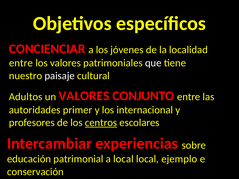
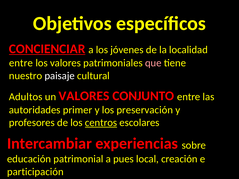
CONCIENCIAR underline: none -> present (47, 49)
que colour: white -> pink (153, 63)
internacional: internacional -> preservación (145, 110)
a local: local -> pues (124, 159)
ejemplo: ejemplo -> creación (179, 159)
conservación: conservación -> participación (35, 172)
